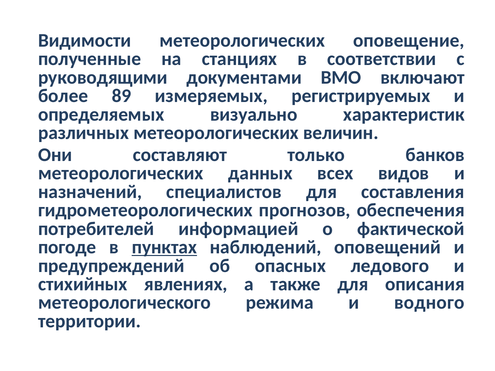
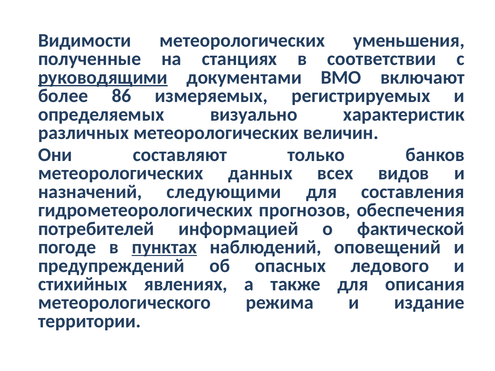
оповещение: оповещение -> уменьшения (409, 40)
руководящими underline: none -> present (103, 77)
89: 89 -> 86 (121, 96)
специалистов: специалистов -> следующими (224, 192)
водного: водного -> издание (429, 303)
